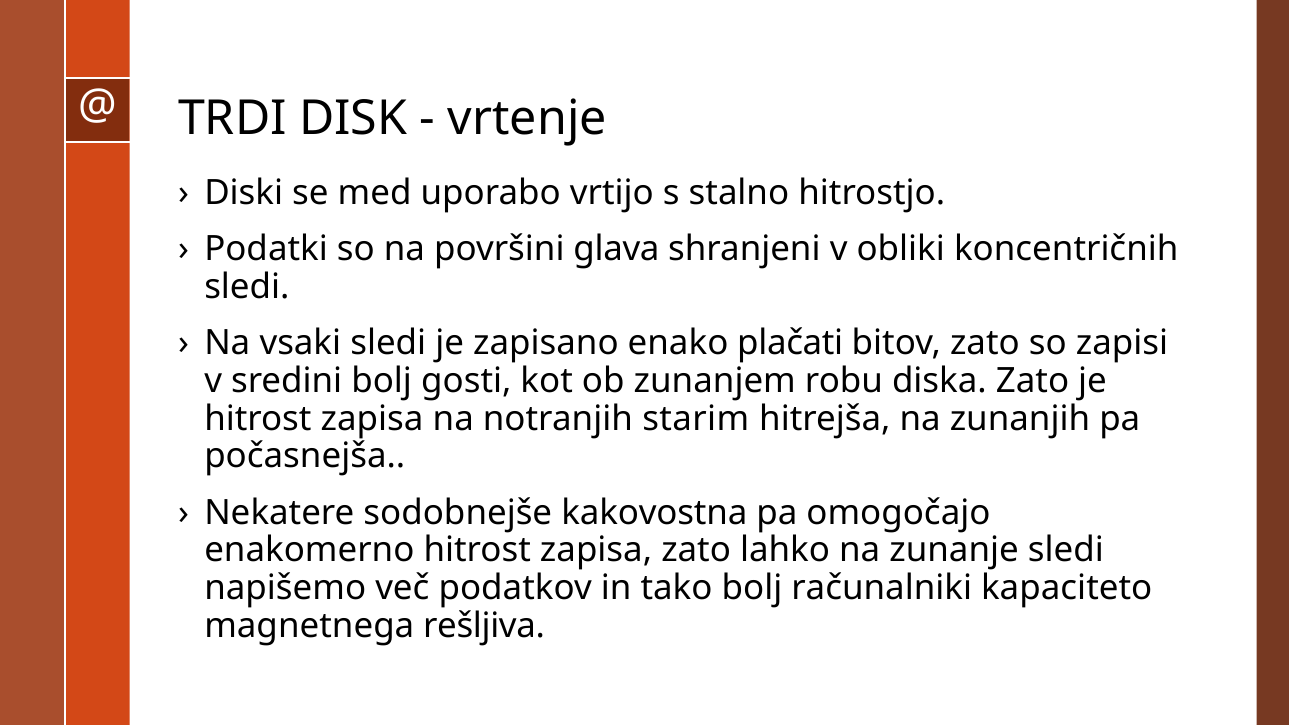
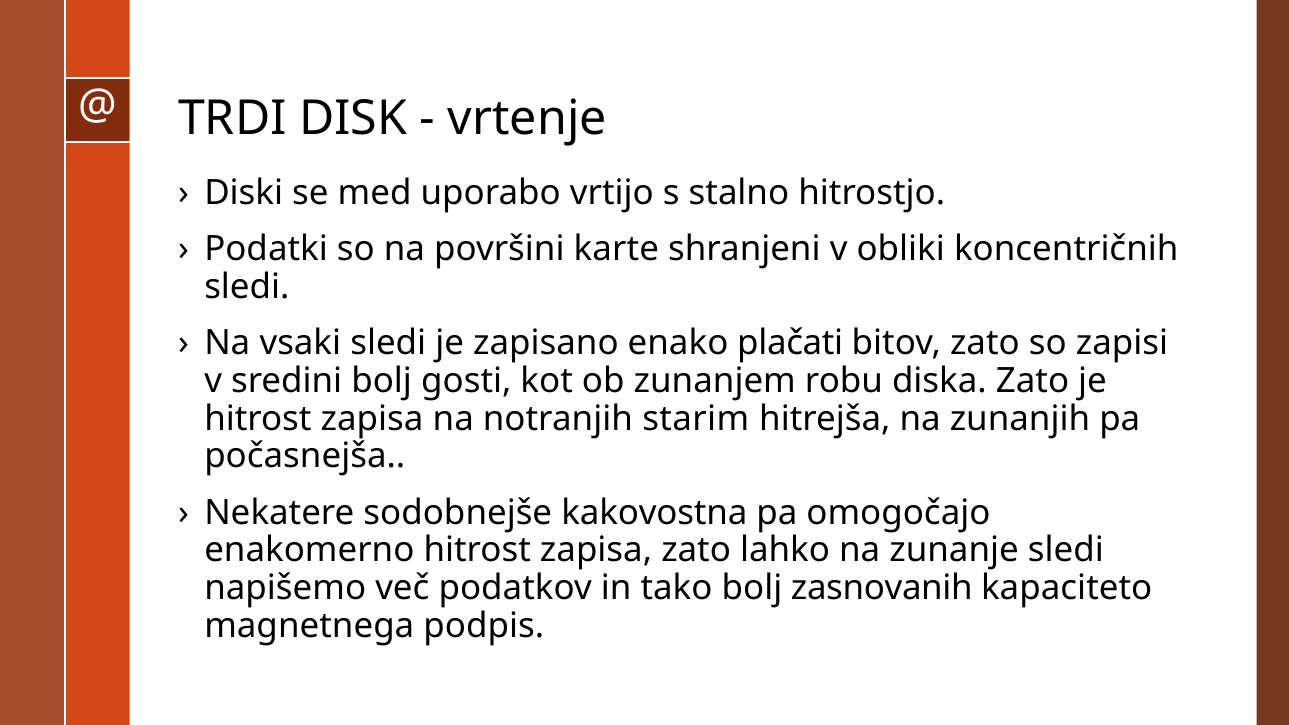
glava: glava -> karte (616, 249)
računalniki: računalniki -> zasnovanih (882, 588)
rešljiva: rešljiva -> podpis (484, 626)
